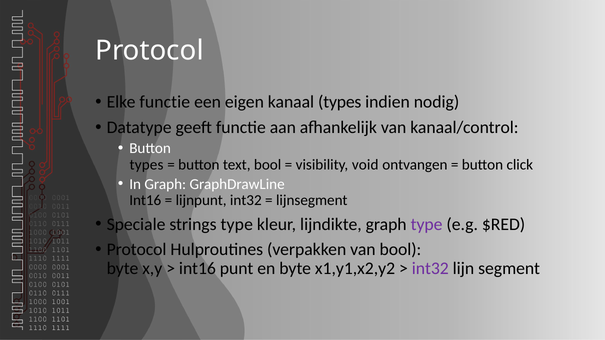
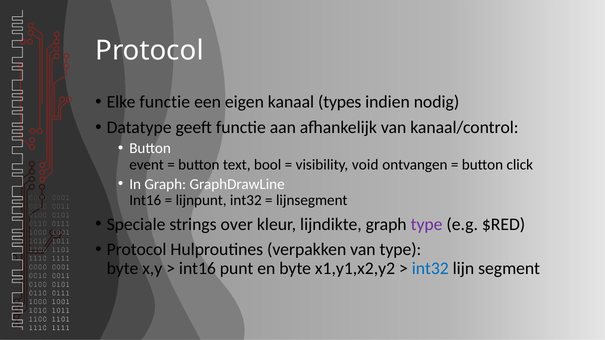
types: types -> event (147, 165)
strings type: type -> over (237, 225)
van bool: bool -> type (400, 250)
int32 colour: purple -> blue (430, 269)
